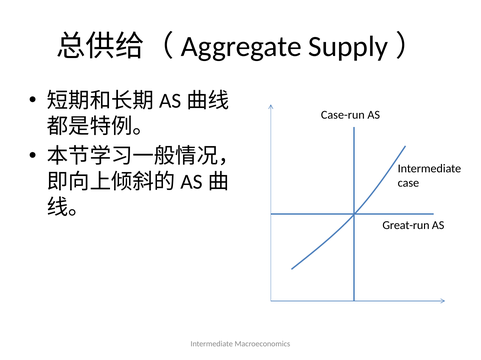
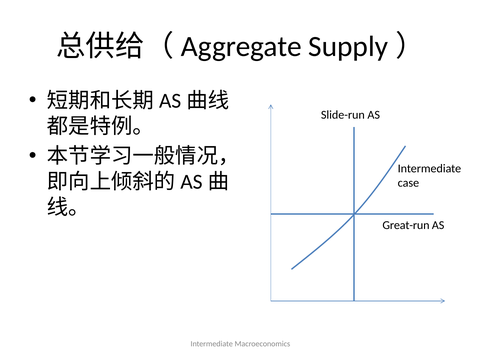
Case-run: Case-run -> Slide-run (343, 115)
